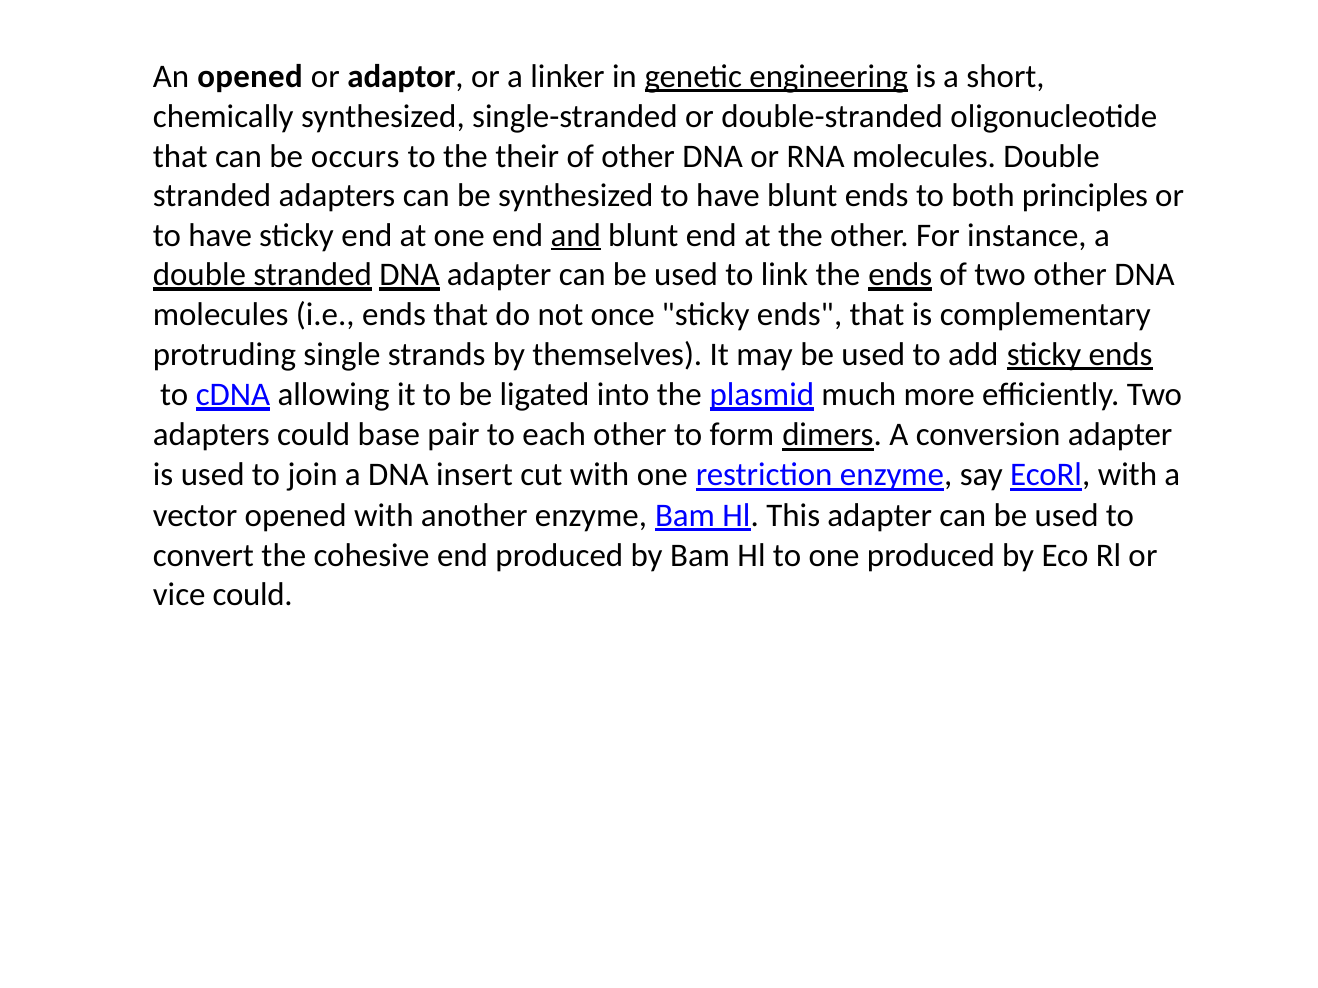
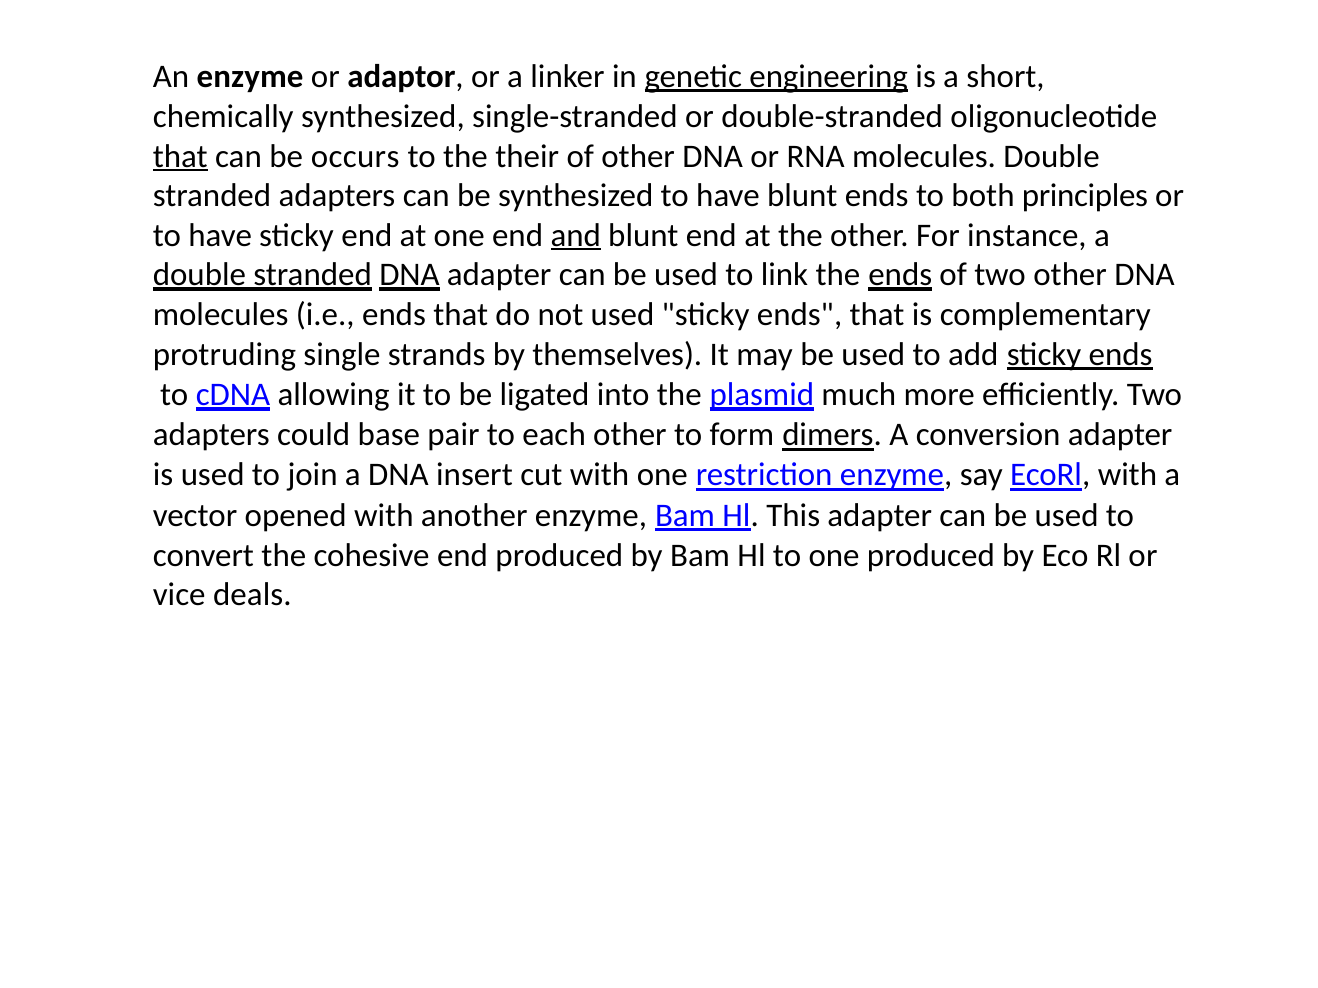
An opened: opened -> enzyme (250, 77)
that underline: none -> present (180, 156)
not once: once -> used (623, 315)
vice could: could -> deals (252, 595)
